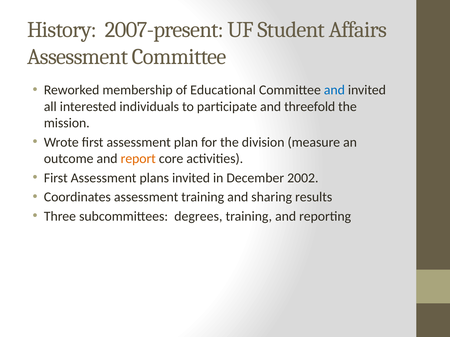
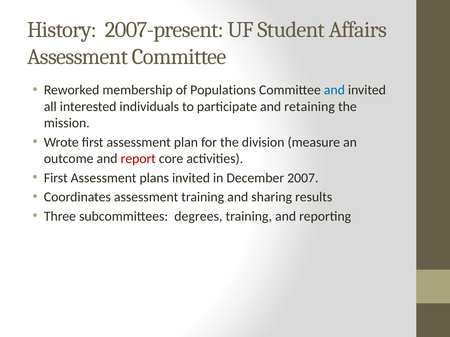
Educational: Educational -> Populations (223, 90)
threefold: threefold -> retaining (310, 107)
report colour: orange -> red (138, 159)
2002: 2002 -> 2007 (303, 178)
